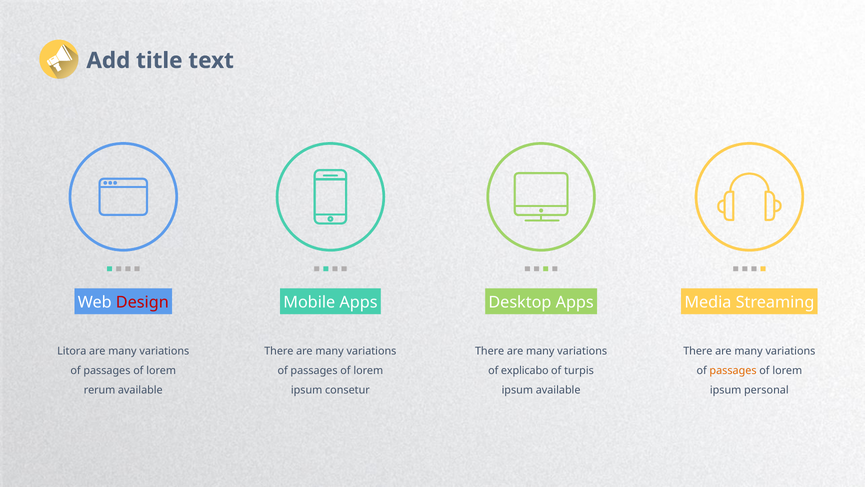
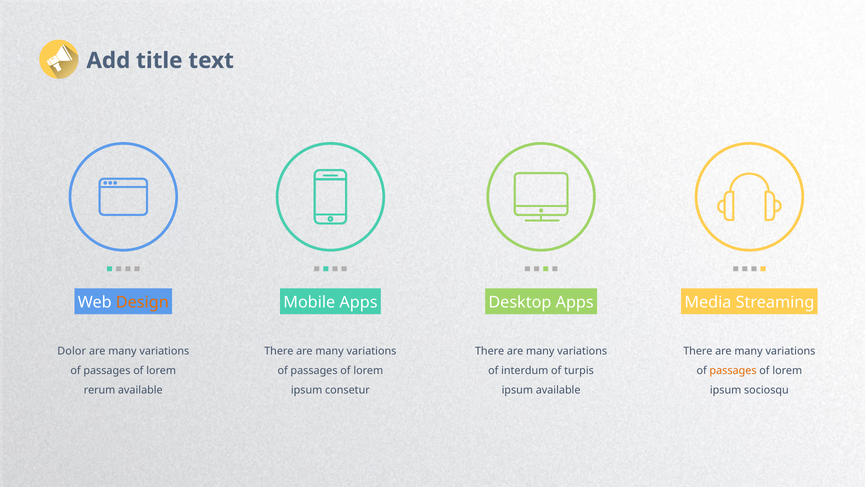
Design colour: red -> orange (142, 302)
Litora: Litora -> Dolor (72, 351)
explicabo: explicabo -> interdum (525, 371)
personal: personal -> sociosqu (766, 390)
